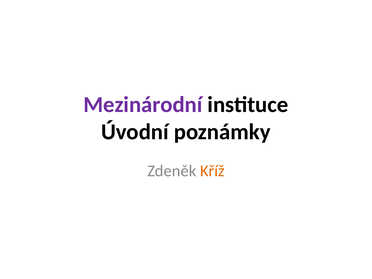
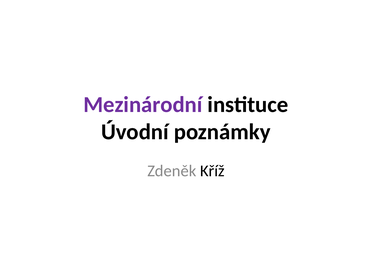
Kříž colour: orange -> black (212, 171)
